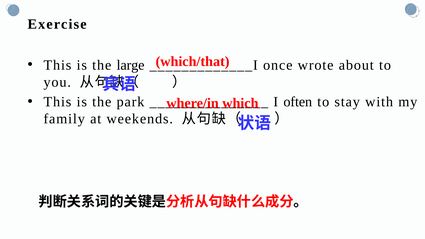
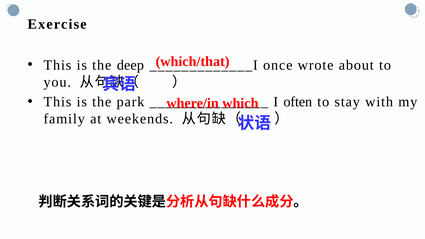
large: large -> deep (130, 65)
